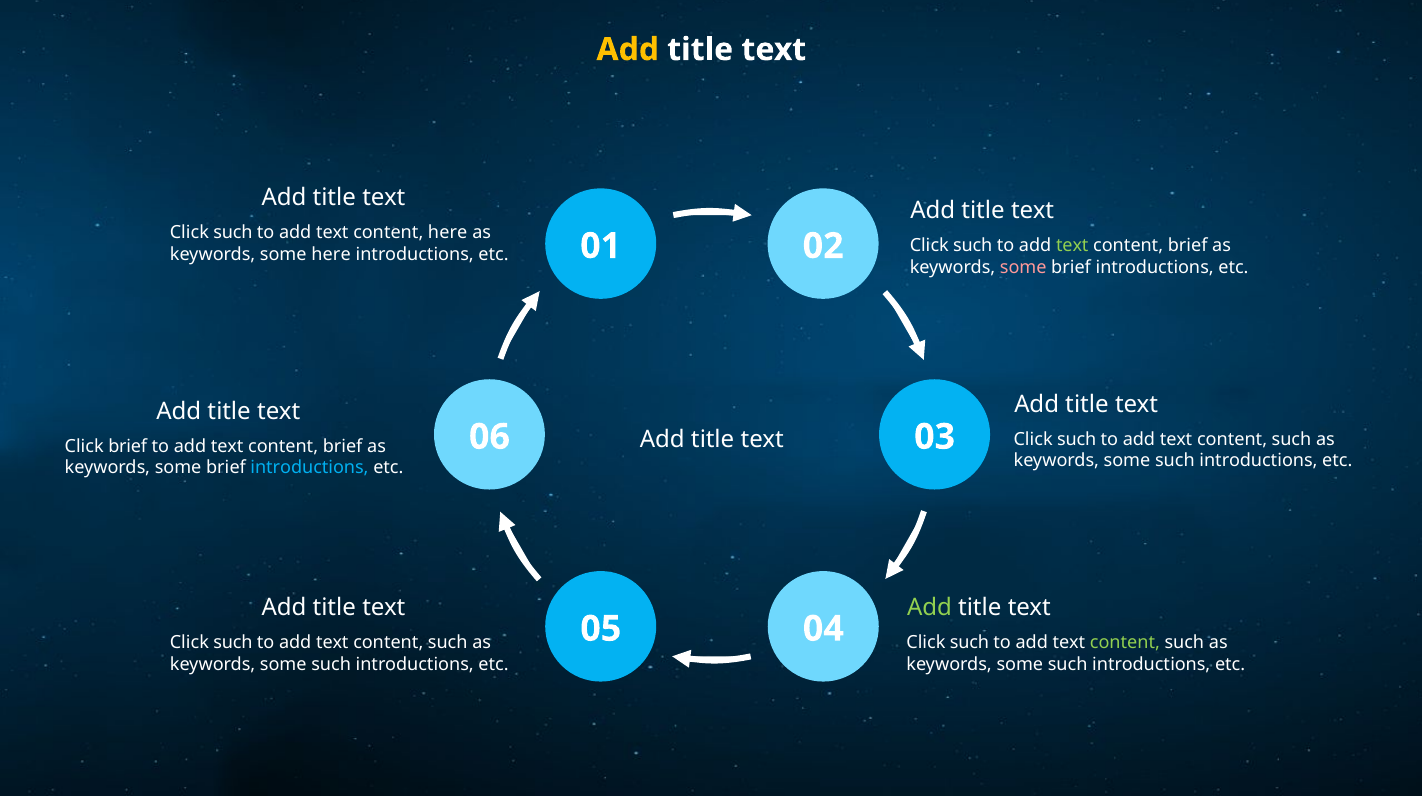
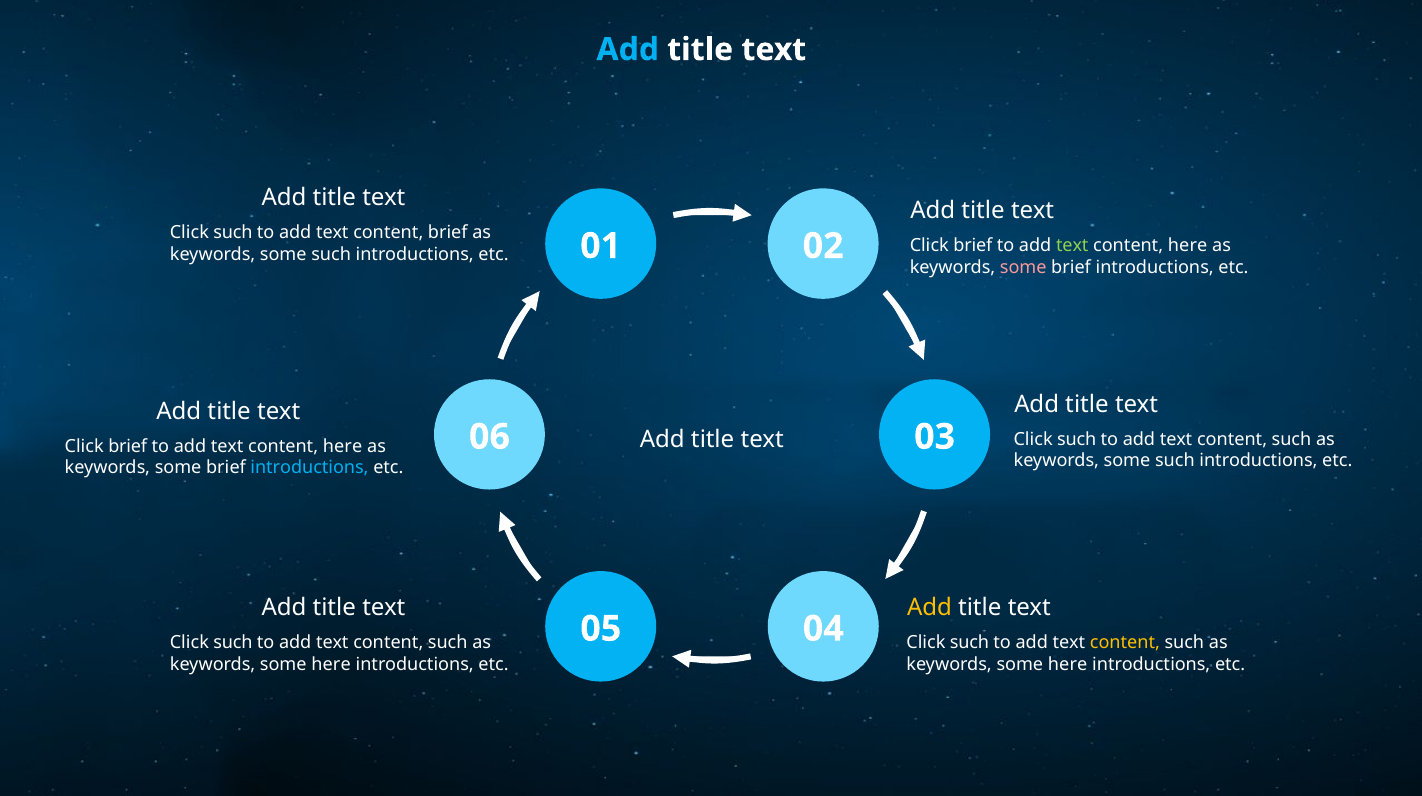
Add colour: yellow -> light blue (628, 50)
content here: here -> brief (448, 233)
such: such -> brief (973, 245)
brief: brief -> here (1188, 245)
here: here -> such (331, 254)
brief: brief -> here (343, 446)
Add colour: light green -> yellow (930, 608)
content colour: light green -> yellow (1125, 643)
such: such -> here (331, 665)
such: such -> here (1068, 665)
